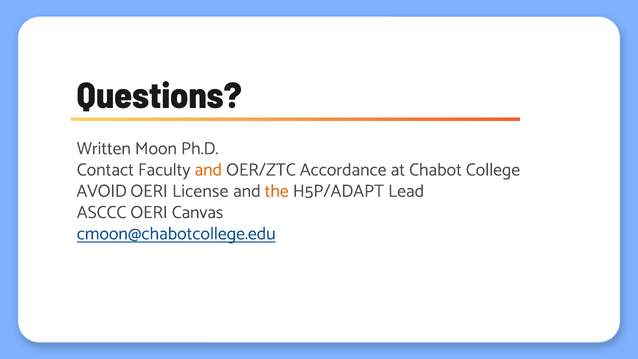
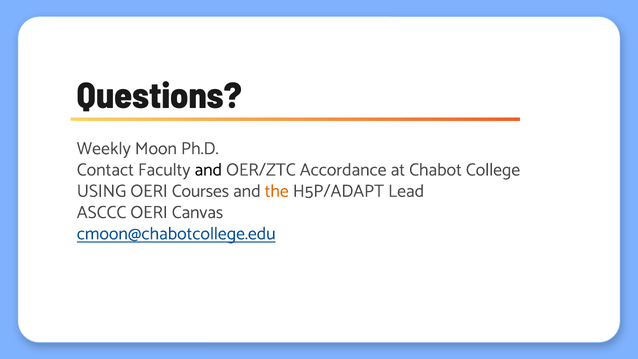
Written: Written -> Weekly (104, 148)
and colour: orange -> black (208, 170)
AVOID: AVOID -> USING (102, 191)
License: License -> Courses (200, 191)
